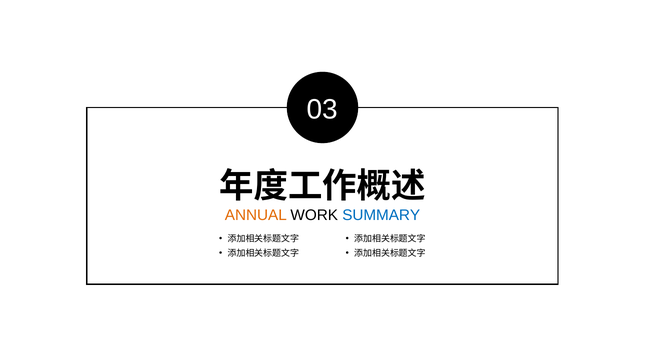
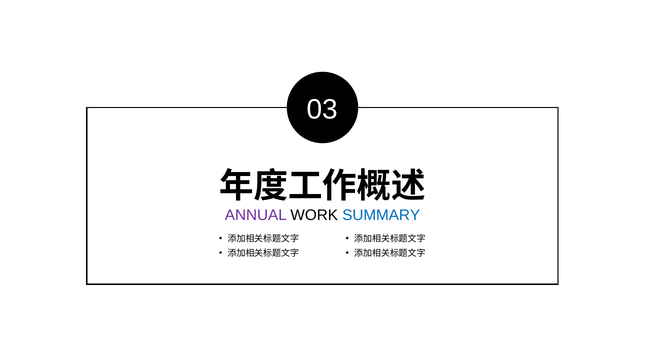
ANNUAL colour: orange -> purple (256, 215)
